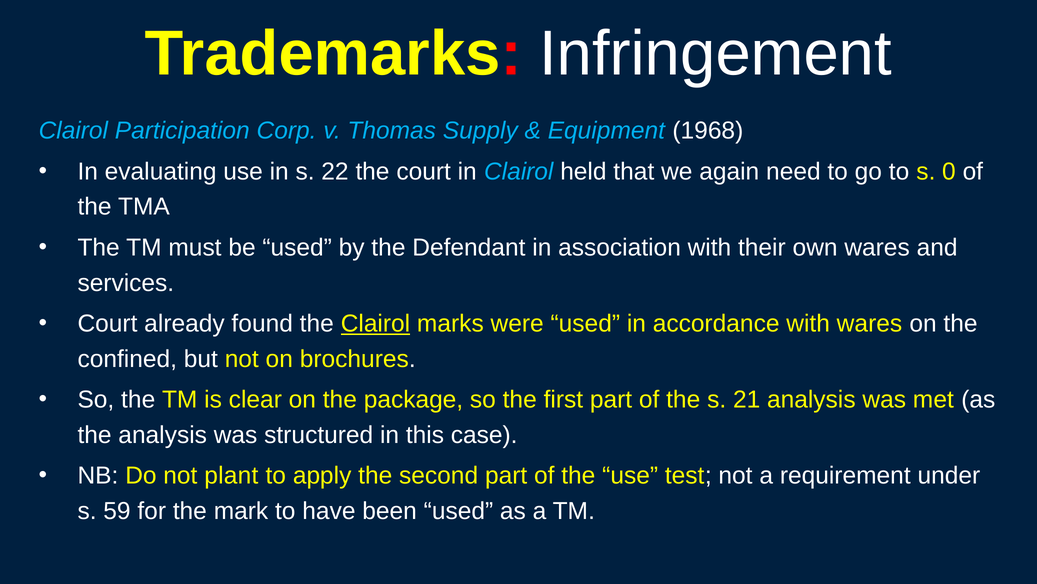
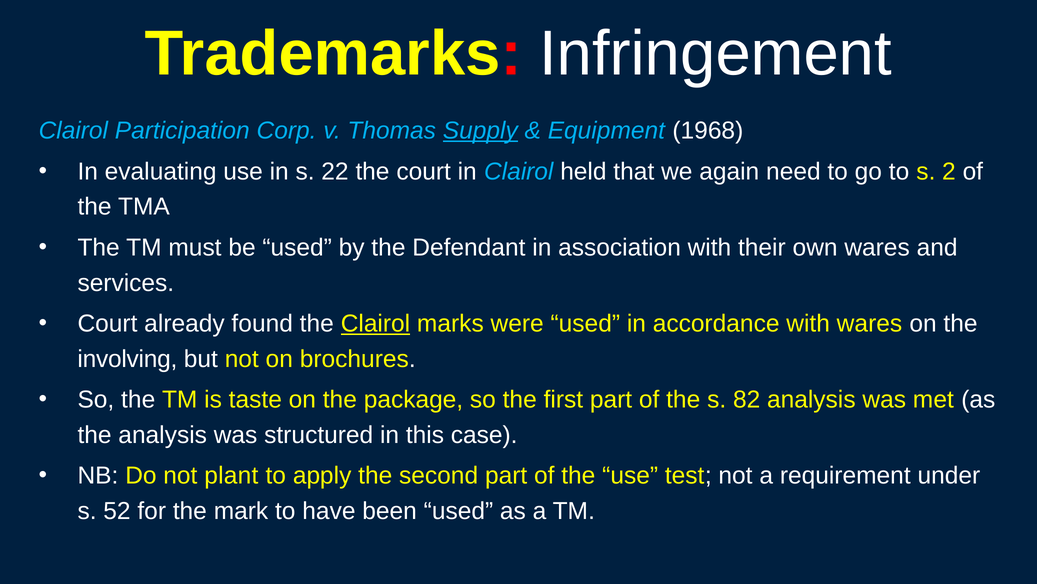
Supply underline: none -> present (480, 131)
0: 0 -> 2 (949, 171)
confined: confined -> involving (127, 359)
clear: clear -> taste (255, 399)
21: 21 -> 82 (747, 399)
59: 59 -> 52 (117, 510)
